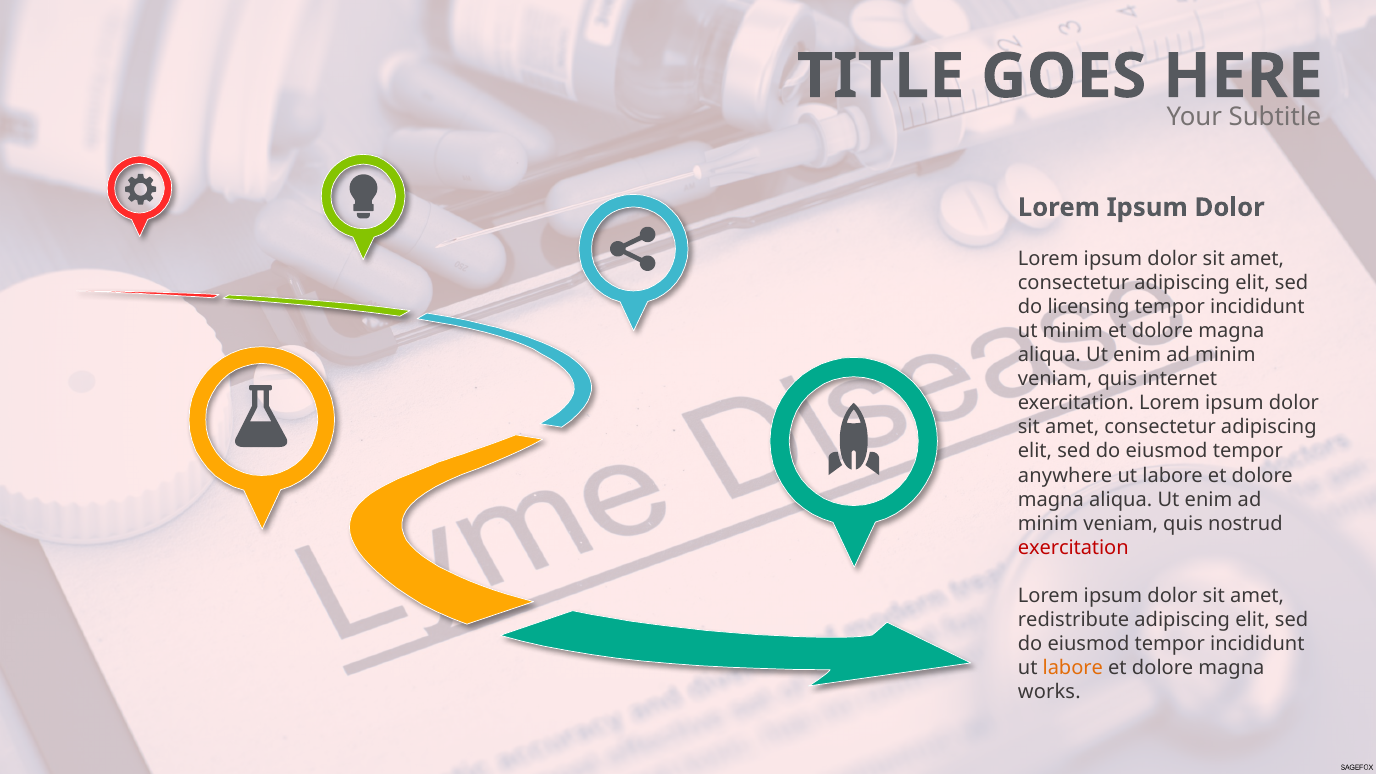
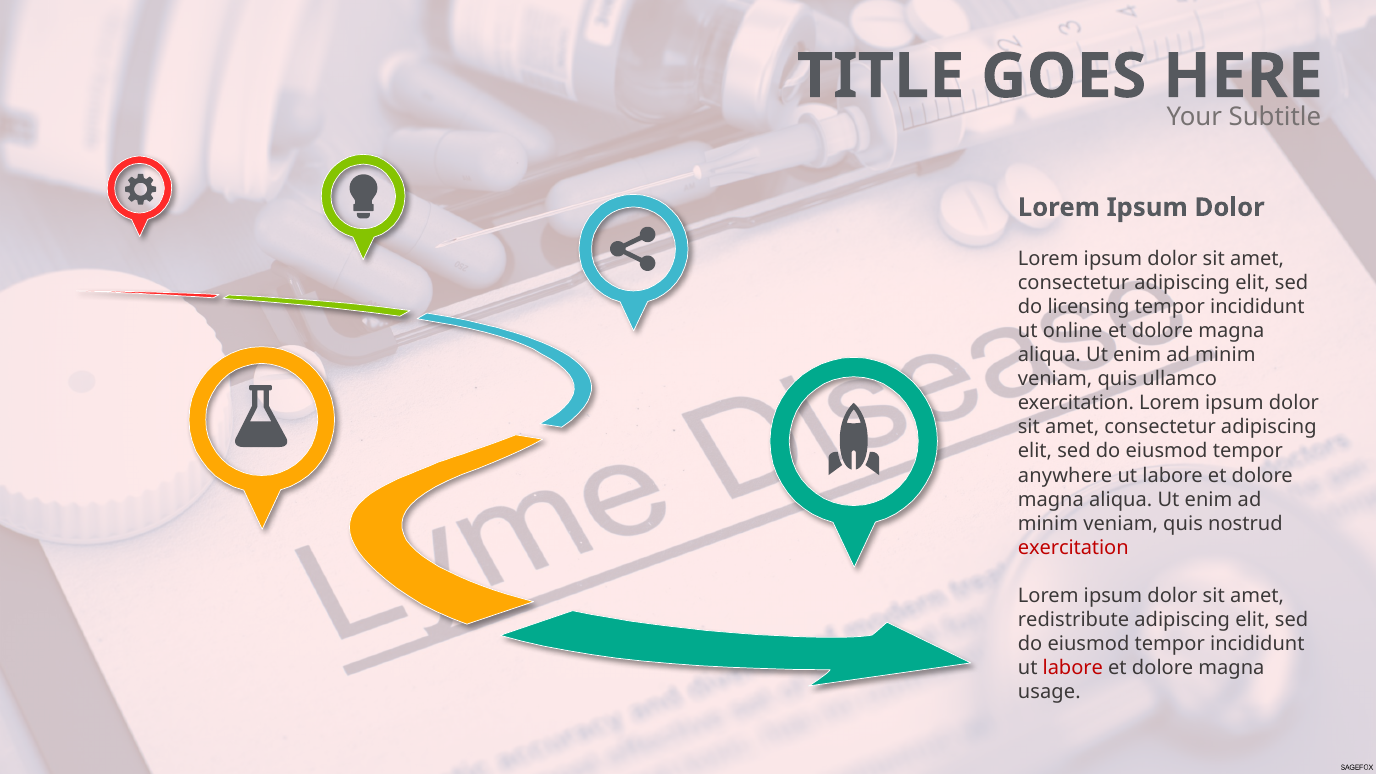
ut minim: minim -> online (1073, 331)
internet: internet -> ullamco (1180, 379)
labore colour: orange -> red (1073, 668)
works: works -> usage (1049, 692)
